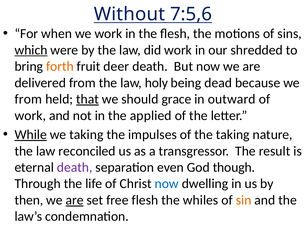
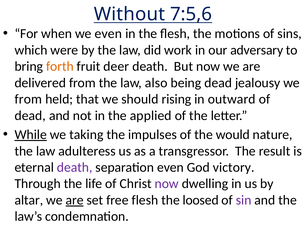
we work: work -> even (108, 34)
which underline: present -> none (31, 50)
shredded: shredded -> adversary (257, 50)
holy: holy -> also (156, 83)
because: because -> jealousy (258, 83)
that underline: present -> none (88, 99)
grace: grace -> rising (176, 99)
work: work -> dead (30, 115)
the taking: taking -> would (233, 134)
reconciled: reconciled -> adulteress (87, 151)
though: though -> victory (234, 167)
now colour: blue -> purple (167, 183)
then: then -> altar (29, 200)
whiles: whiles -> loosed (201, 200)
sin colour: orange -> purple (244, 200)
